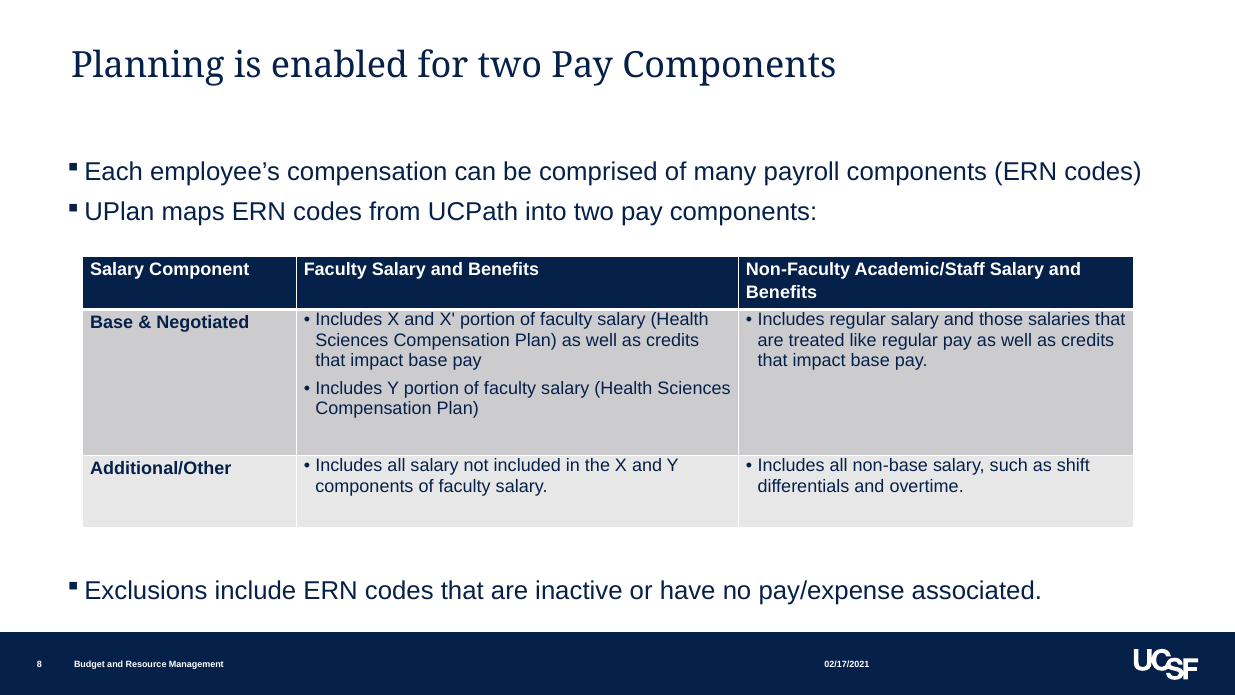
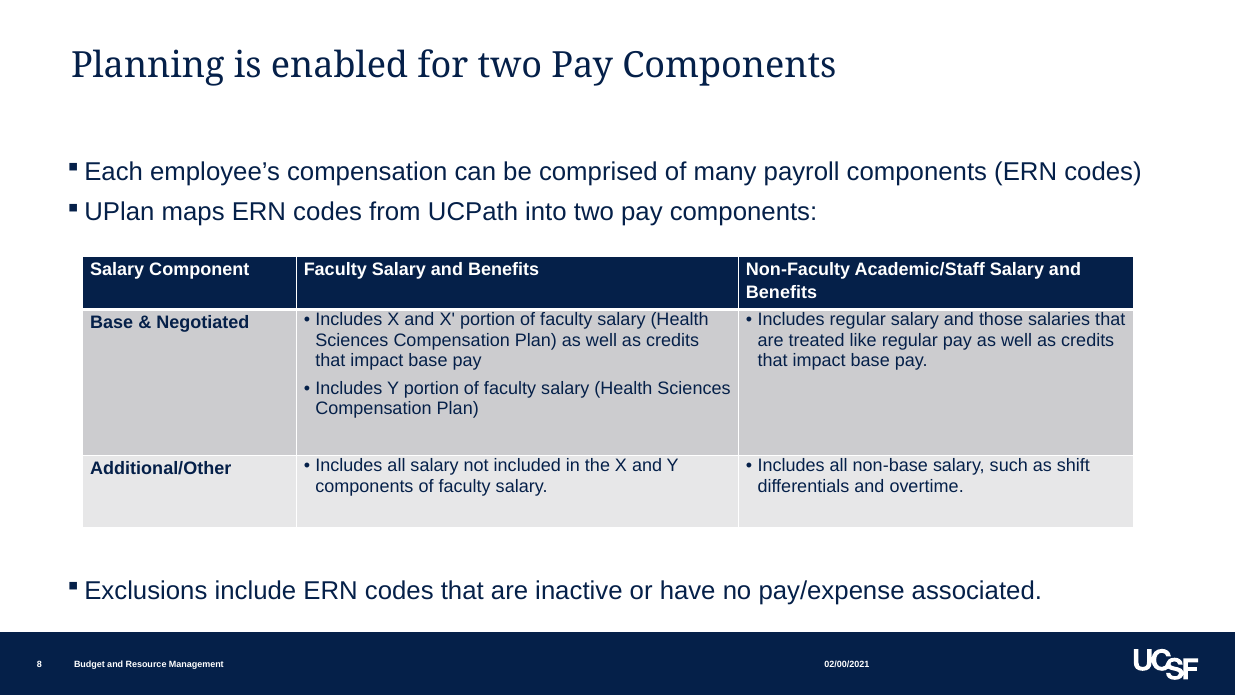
02/17/2021: 02/17/2021 -> 02/00/2021 (847, 665)
